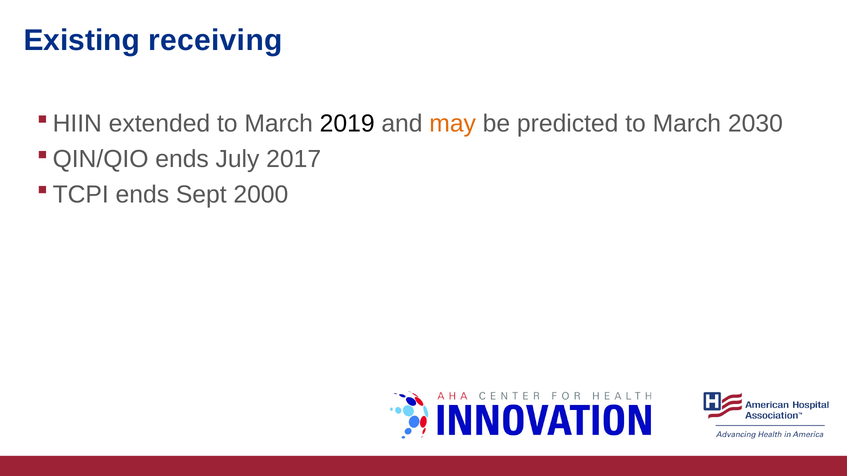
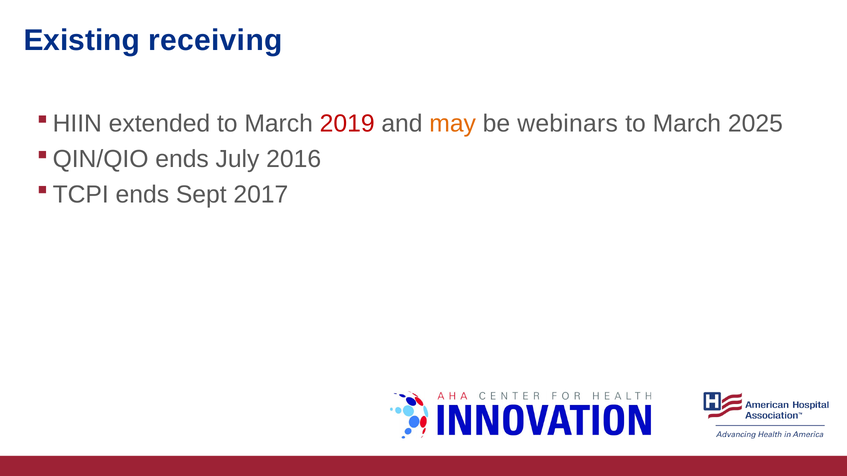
2019 colour: black -> red (347, 124)
predicted: predicted -> webinars (568, 124)
2030: 2030 -> 2025 (755, 124)
2017: 2017 -> 2016 (294, 159)
2000: 2000 -> 2017 (261, 195)
